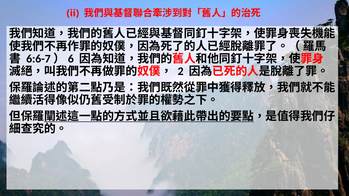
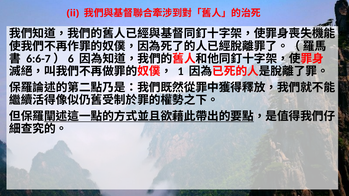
2: 2 -> 1 (181, 71)
